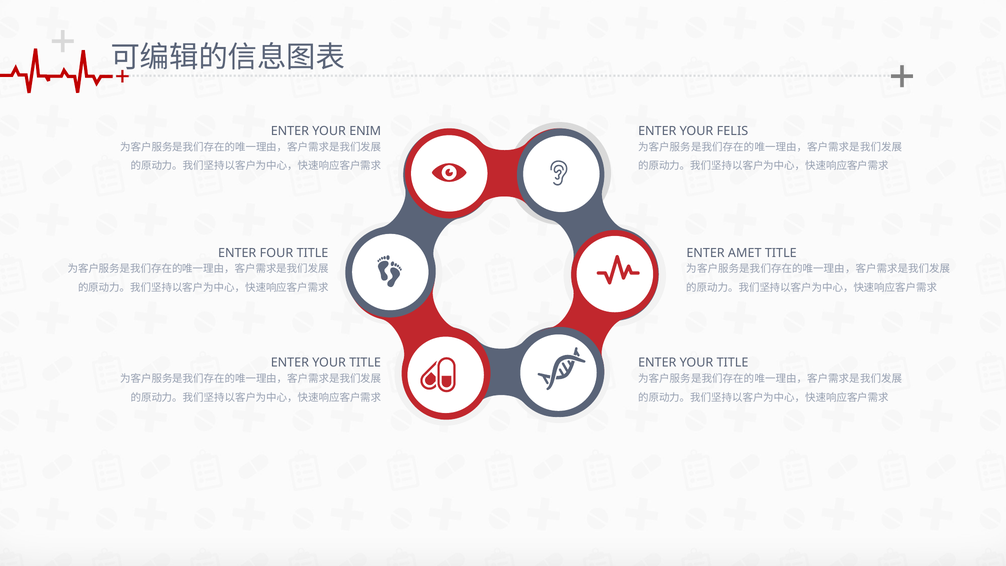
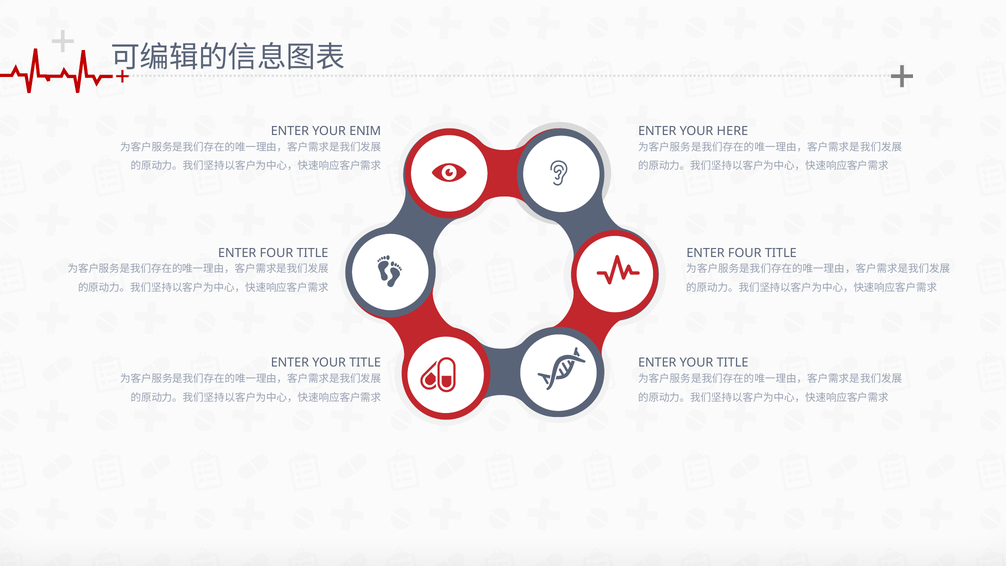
FELIS: FELIS -> HERE (732, 131)
AMET: AMET -> FOUR (745, 253)
